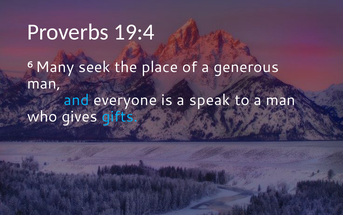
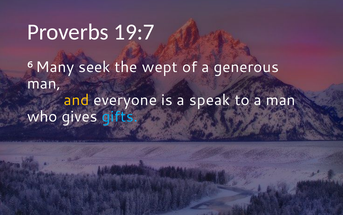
19:4: 19:4 -> 19:7 (134, 32)
place: place -> wept (160, 67)
and colour: light blue -> yellow (76, 100)
